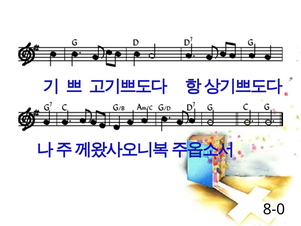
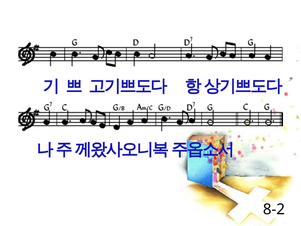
8-0: 8-0 -> 8-2 (274, 209)
